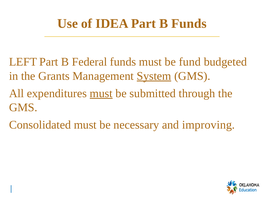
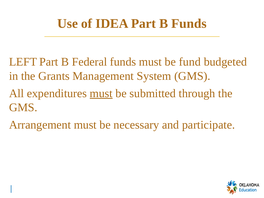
System underline: present -> none (154, 76)
Consolidated: Consolidated -> Arrangement (40, 125)
improving: improving -> participate (209, 125)
